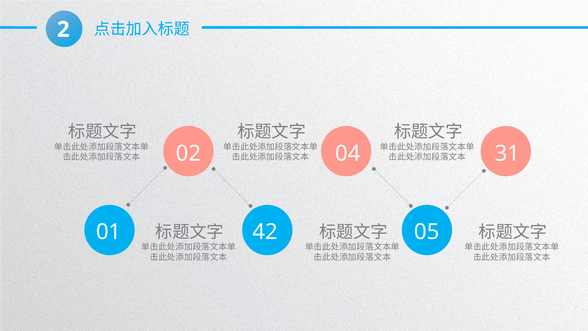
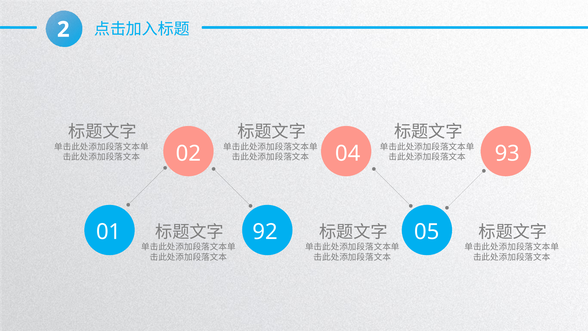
31: 31 -> 93 (507, 153)
42: 42 -> 92 (265, 232)
